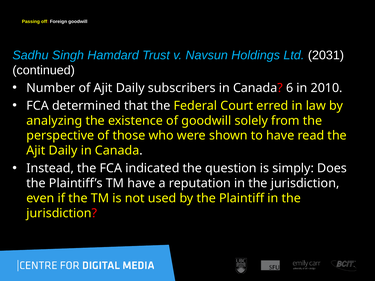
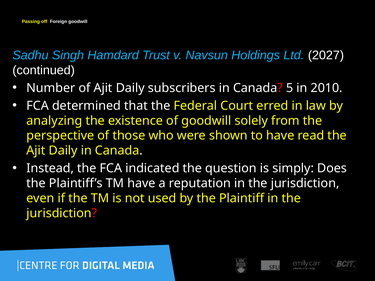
2031: 2031 -> 2027 (326, 55)
6: 6 -> 5 (290, 88)
